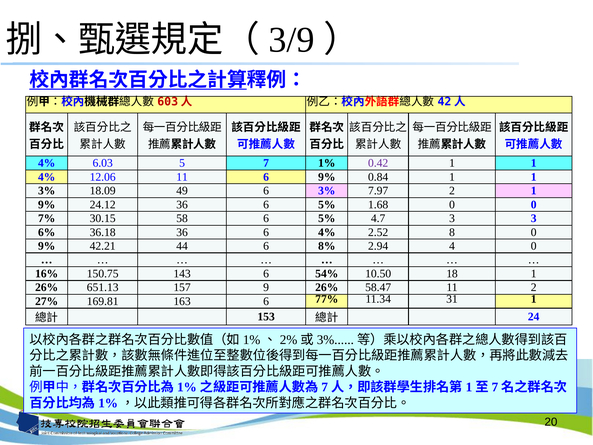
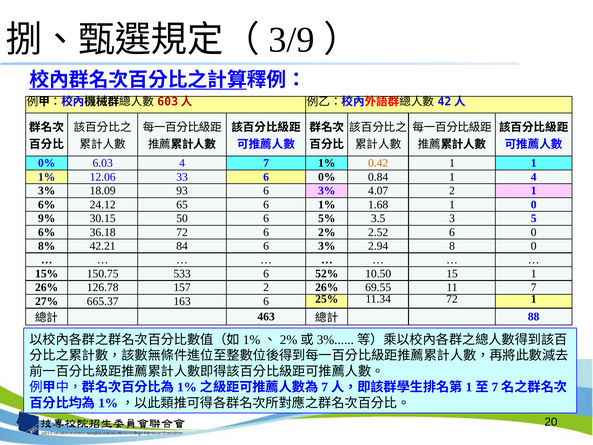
4%: 4% -> 0% (47, 163)
6.03 5: 5 -> 4 (182, 163)
0.42 colour: purple -> orange (378, 163)
4%: 4% -> 1% (47, 177)
12.06 11: 11 -> 33 (182, 177)
6 9%: 9% -> 0% (327, 177)
0.84 1 1: 1 -> 4 (534, 177)
49: 49 -> 93 (182, 191)
7.97: 7.97 -> 4.07 (378, 191)
9%: 9% -> 6% (47, 204)
24.12 36: 36 -> 65 (182, 204)
5%: 5% -> 1% (327, 204)
1.68 0: 0 -> 1 (452, 204)
7%: 7% -> 9% (47, 218)
58: 58 -> 50 (182, 218)
4.7: 4.7 -> 3.5 (378, 218)
3 3: 3 -> 5 (534, 218)
36.18 36: 36 -> 72 (182, 232)
6 4%: 4% -> 2% (327, 232)
2.52 8: 8 -> 6 (452, 232)
9%: 9% -> 8% (47, 246)
44: 44 -> 84 (182, 246)
8%: 8% -> 3% (327, 246)
4: 4 -> 8 (452, 246)
16%: 16% -> 15% (47, 274)
143: 143 -> 533 (182, 274)
54%: 54% -> 52% (327, 274)
18: 18 -> 15 (452, 274)
651.13: 651.13 -> 126.78 (103, 287)
157 9: 9 -> 2 (266, 287)
58.47: 58.47 -> 69.55 (378, 287)
11 2: 2 -> 7 (534, 287)
169.81: 169.81 -> 665.37 (103, 301)
77%: 77% -> 25% (327, 299)
11.34 31: 31 -> 72 (452, 299)
153: 153 -> 463 (266, 316)
24: 24 -> 88 (534, 316)
